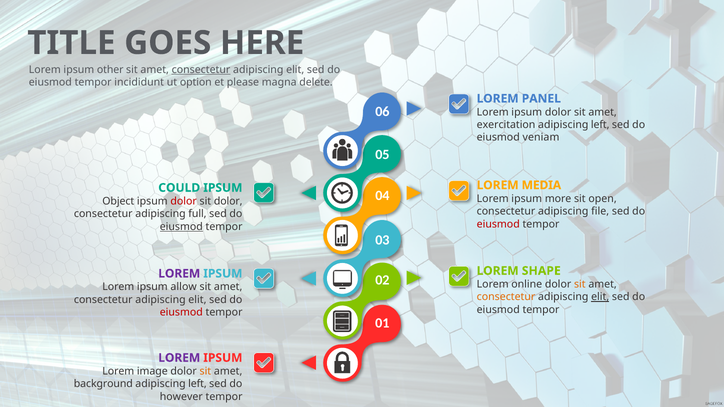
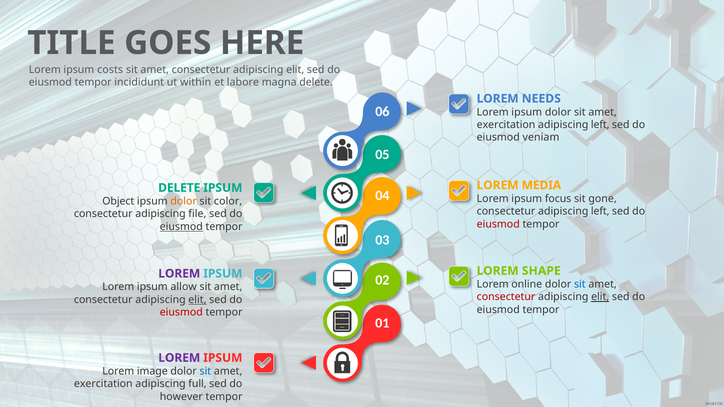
other: other -> costs (110, 70)
consectetur underline: present -> none (201, 70)
option: option -> within (196, 83)
please: please -> labore (243, 83)
PANEL: PANEL -> NEEDS (541, 99)
COULD: COULD -> DELETE (179, 188)
more: more -> focus (558, 199)
open: open -> gone (603, 199)
dolor colour: red -> orange (184, 201)
sit dolor: dolor -> color (228, 201)
consectetur adipiscing file: file -> left (600, 211)
full: full -> file (197, 214)
sit colour: orange -> blue (580, 284)
consectetur colour: orange -> red (506, 297)
elit underline: none -> present (197, 300)
sit colour: orange -> blue (205, 372)
background: background -> exercitation (103, 384)
left: left -> full (197, 384)
